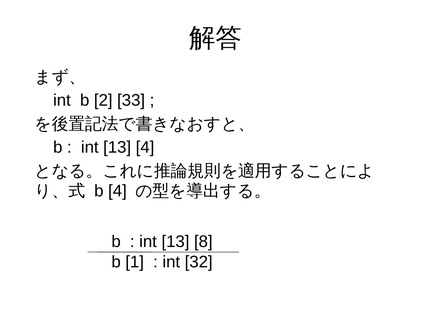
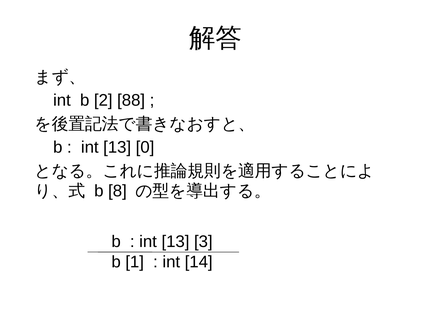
33: 33 -> 88 (131, 101)
13 4: 4 -> 0 (145, 148)
b 4: 4 -> 8 (117, 191)
8: 8 -> 3 (203, 242)
32: 32 -> 14 (199, 262)
